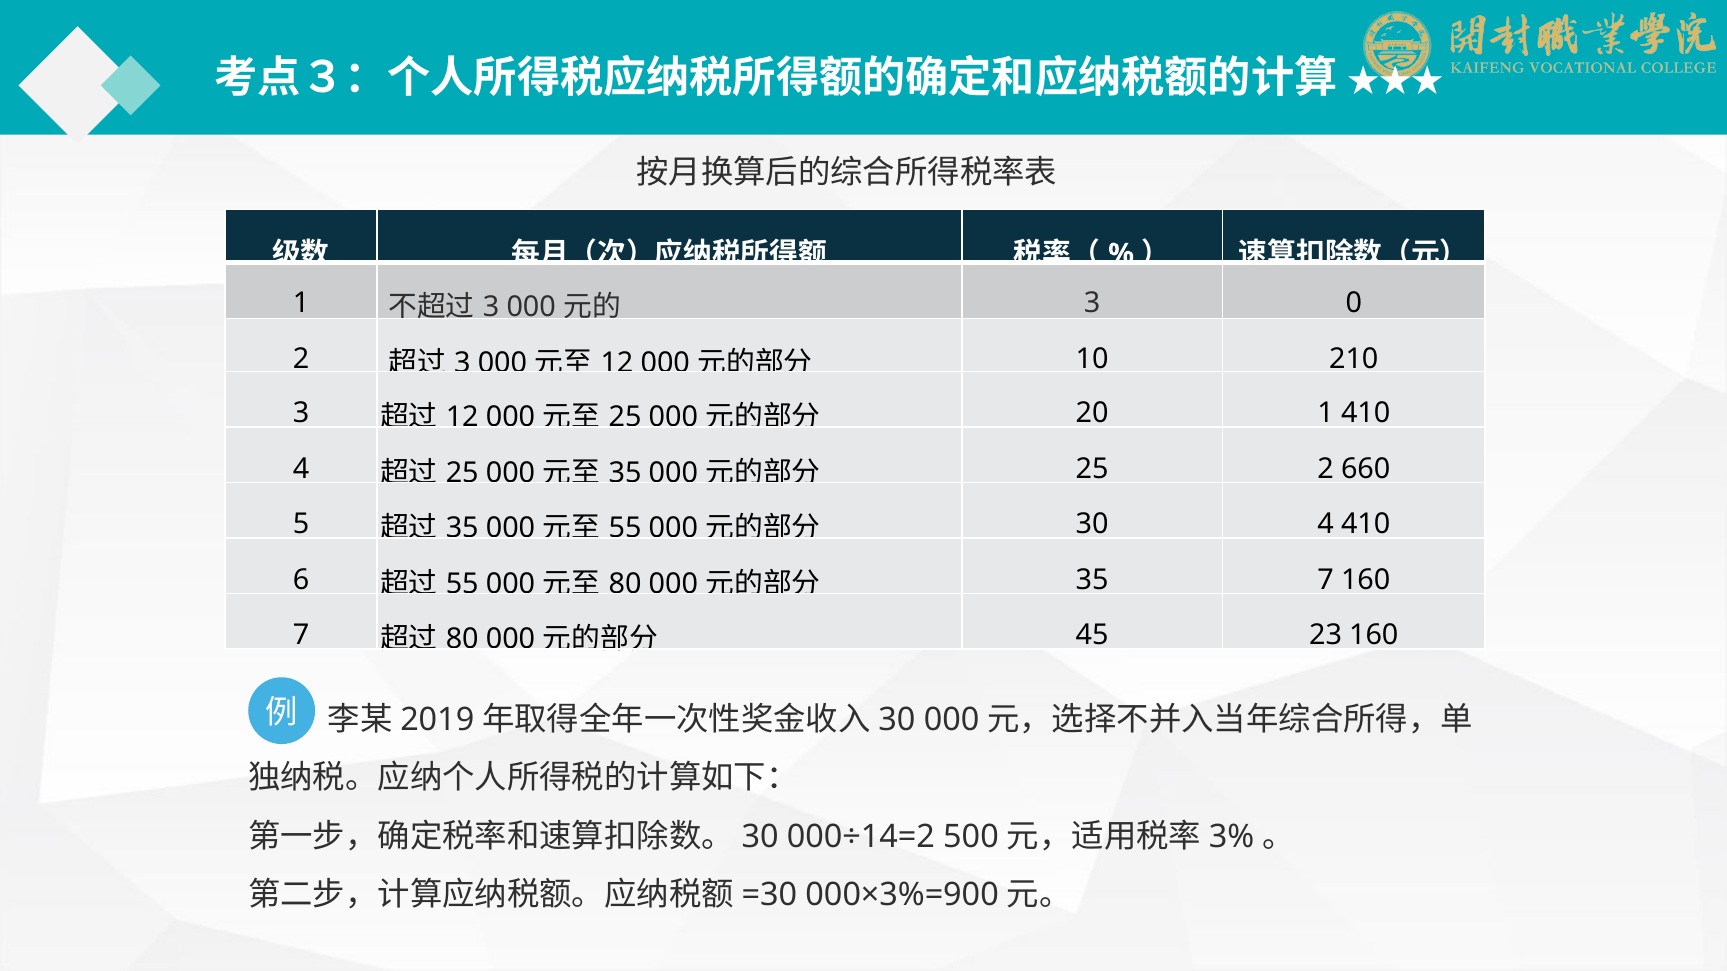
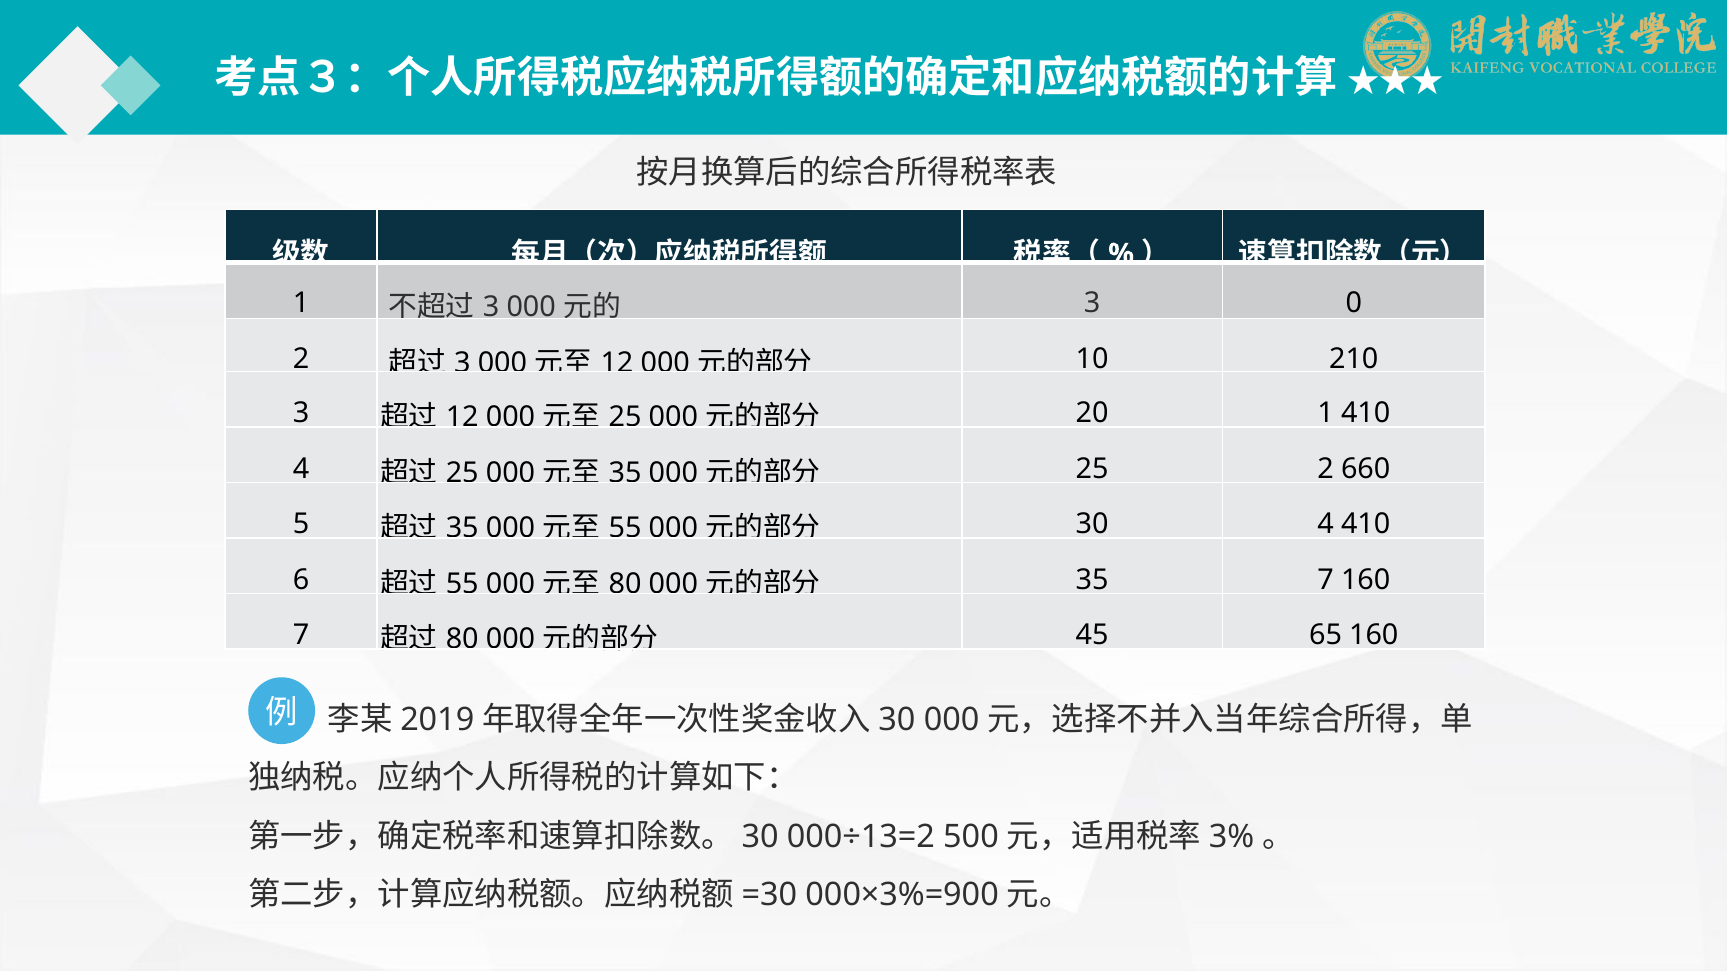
23: 23 -> 65 (1326, 636)
000÷14=2: 000÷14=2 -> 000÷13=2 (861, 837)
